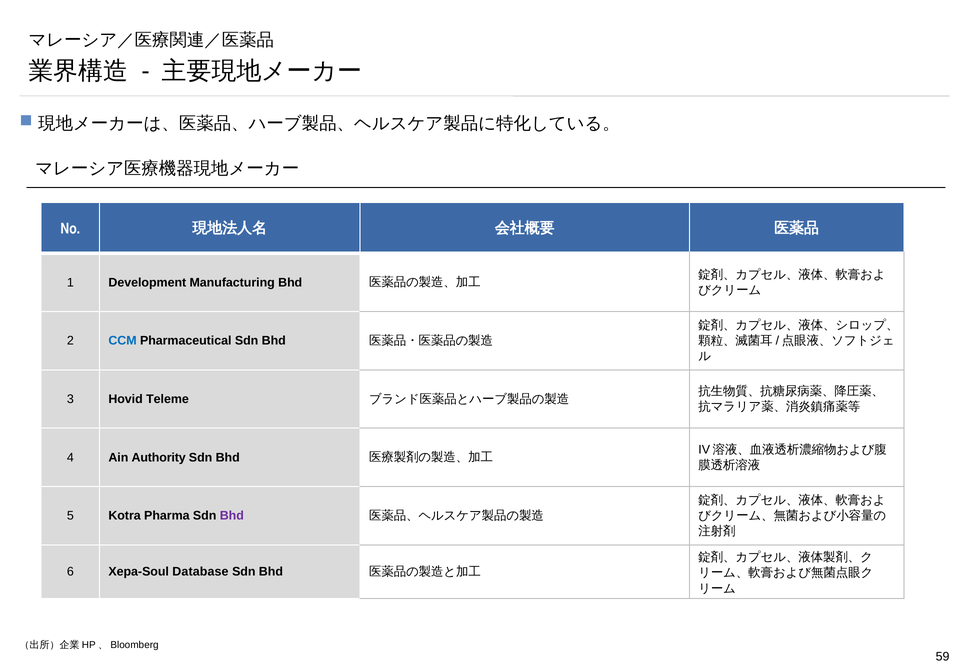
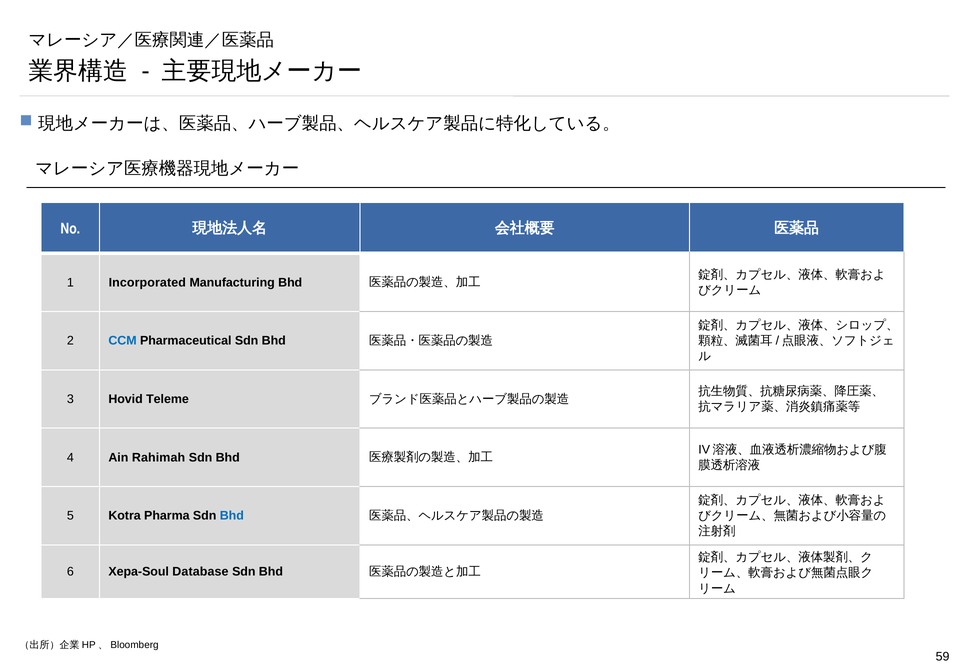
Development: Development -> Incorporated (147, 282)
Authority: Authority -> Rahimah (159, 457)
Bhd colour: purple -> blue (232, 516)
